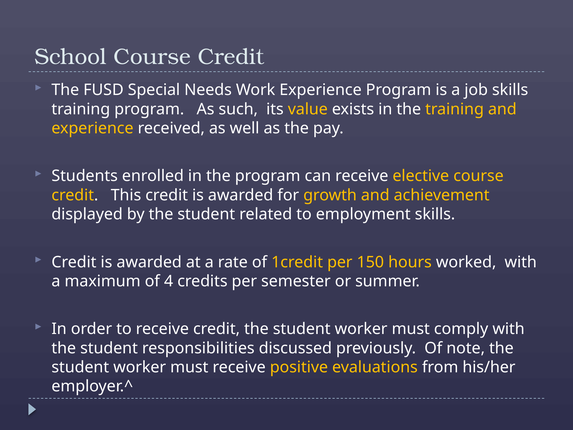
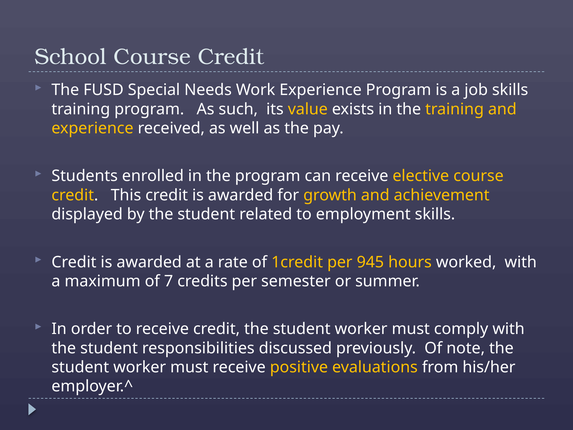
150: 150 -> 945 (370, 262)
4: 4 -> 7 (169, 281)
